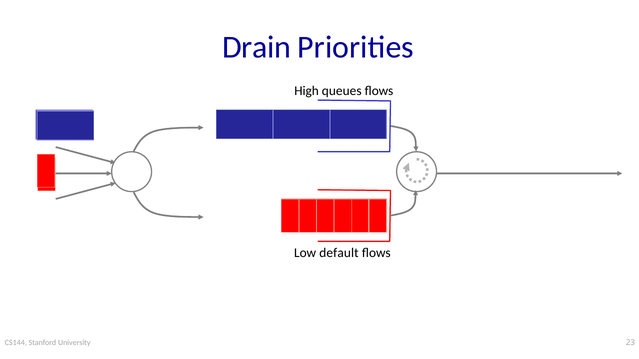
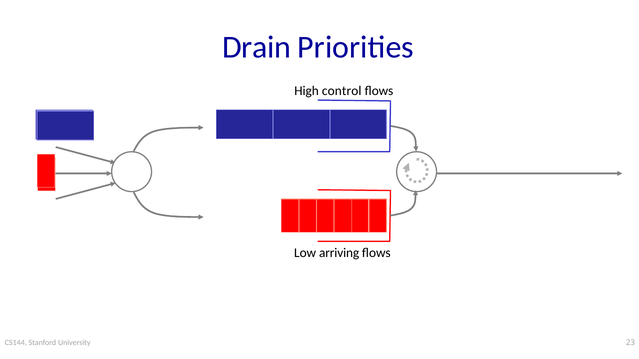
queues: queues -> control (342, 91)
default: default -> arriving (339, 253)
